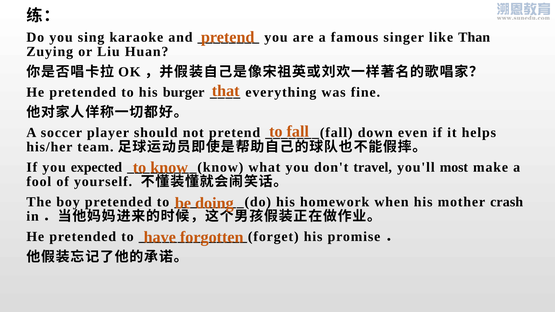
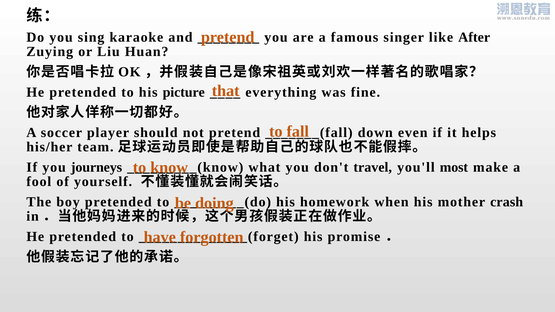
Than: Than -> After (474, 37)
burger: burger -> picture (184, 92)
expected: expected -> journeys (97, 167)
